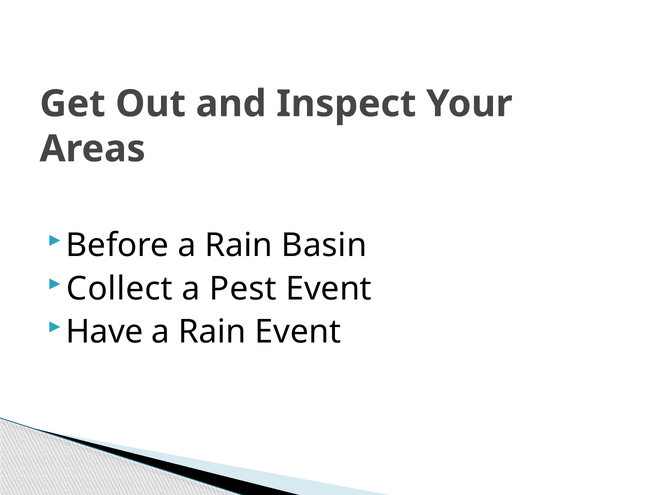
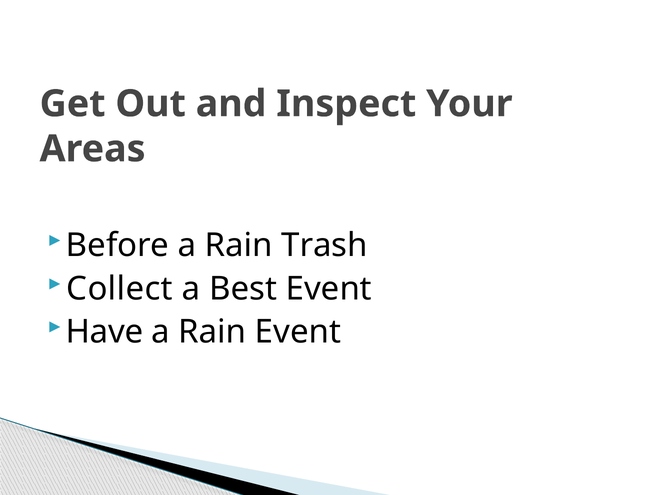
Basin: Basin -> Trash (324, 246)
Pest: Pest -> Best (243, 289)
